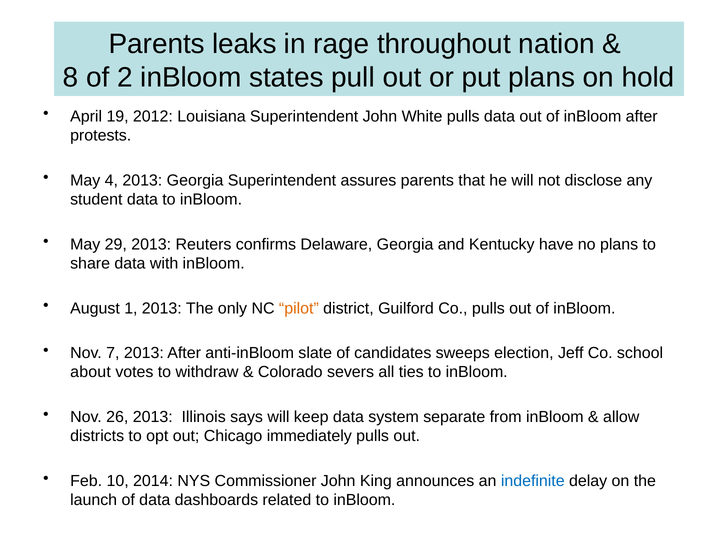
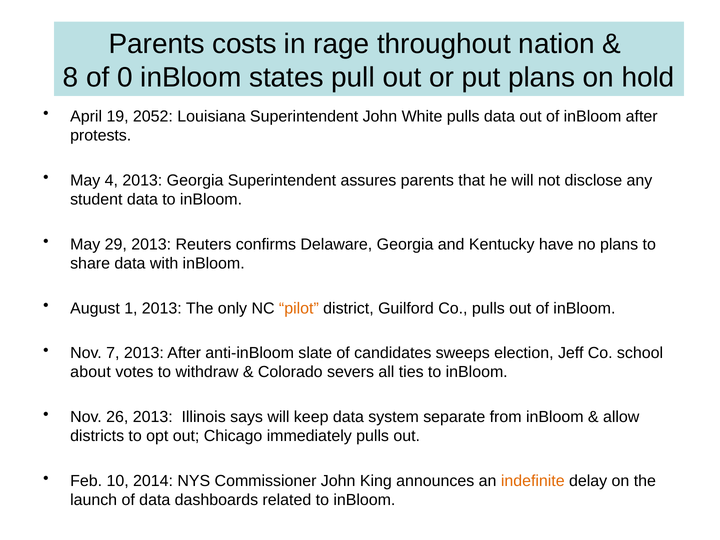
leaks: leaks -> costs (245, 44)
2: 2 -> 0 (125, 78)
2012: 2012 -> 2052 (153, 116)
indefinite colour: blue -> orange (533, 481)
